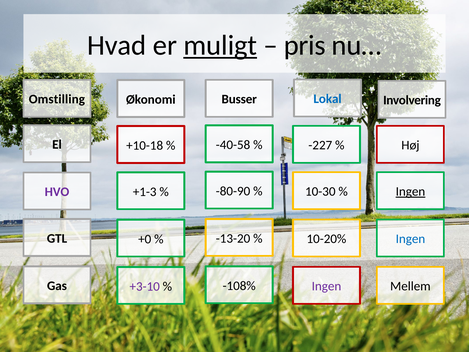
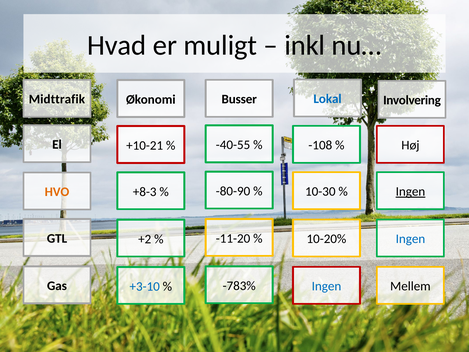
muligt underline: present -> none (220, 45)
pris: pris -> inkl (305, 45)
Omstilling: Omstilling -> Midttrafik (57, 99)
-40-58: -40-58 -> -40-55 (233, 145)
-227: -227 -> -108 (320, 145)
+10-18: +10-18 -> +10-21 (145, 145)
+1-3: +1-3 -> +8-3 (145, 192)
HVO colour: purple -> orange (57, 192)
-13-20: -13-20 -> -11-20 (233, 238)
+0: +0 -> +2 (145, 239)
-108%: -108% -> -783% (239, 286)
Ingen colour: purple -> blue (326, 286)
+3-10 colour: purple -> blue (145, 286)
